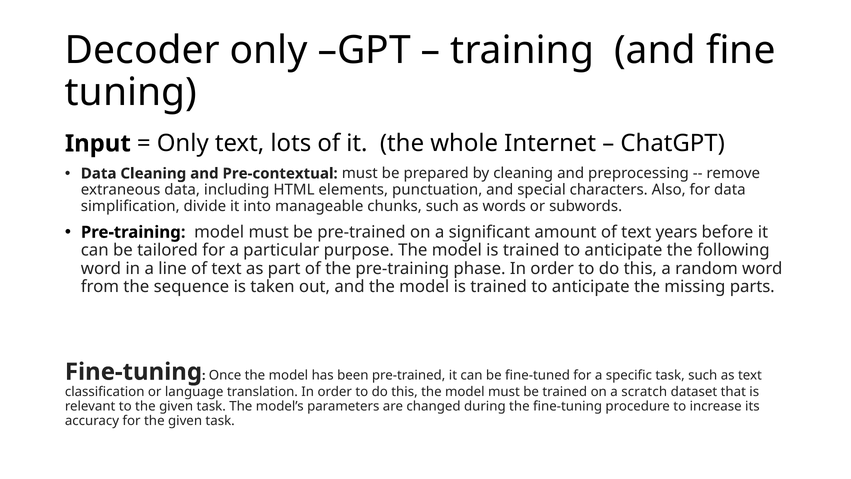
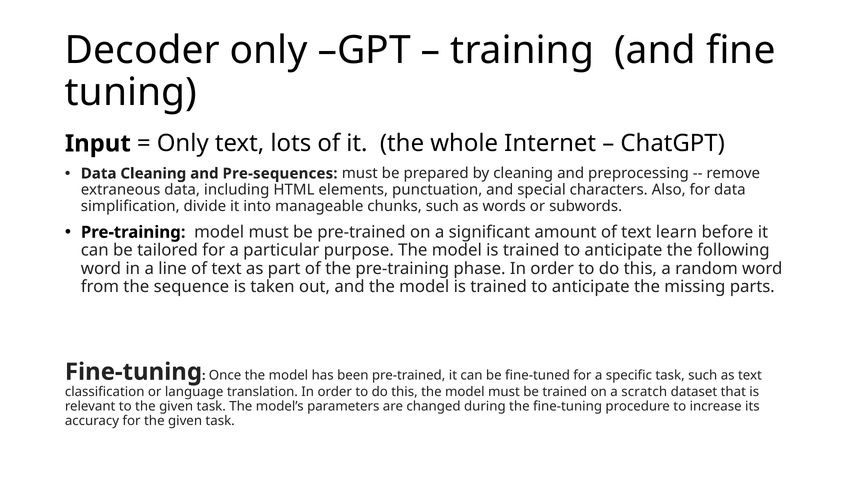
Pre-contextual: Pre-contextual -> Pre-sequences (280, 173)
years: years -> learn (676, 232)
